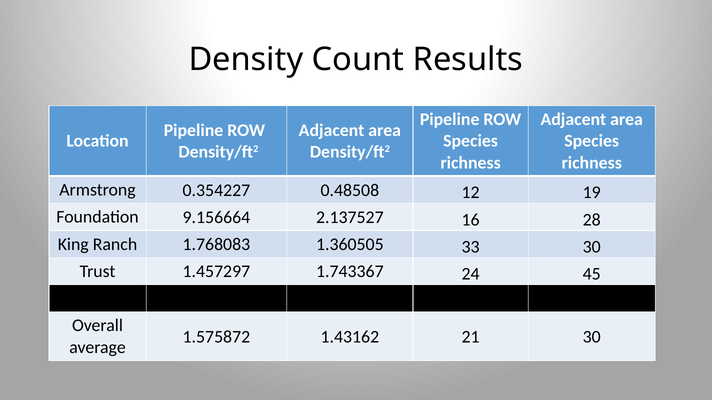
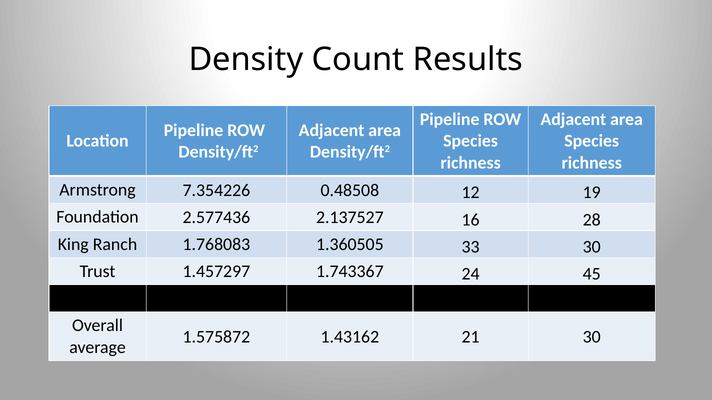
0.354227: 0.354227 -> 7.354226 (216, 190)
9.156664: 9.156664 -> 2.577436 (216, 218)
